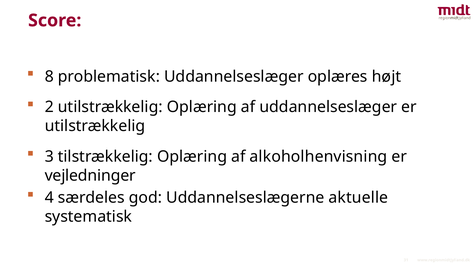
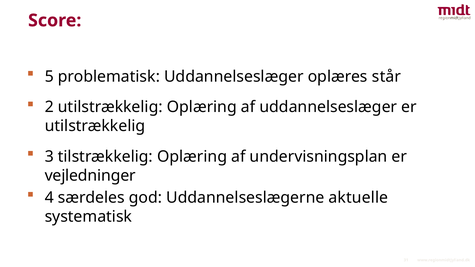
8: 8 -> 5 (49, 77)
højt: højt -> står (387, 77)
alkoholhenvisning: alkoholhenvisning -> undervisningsplan (319, 157)
